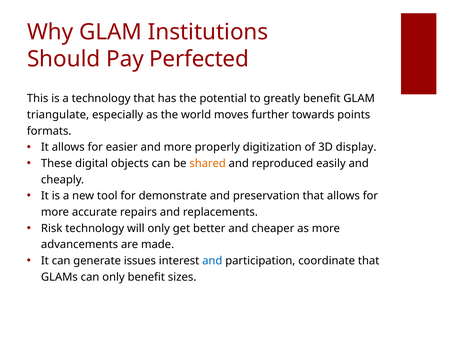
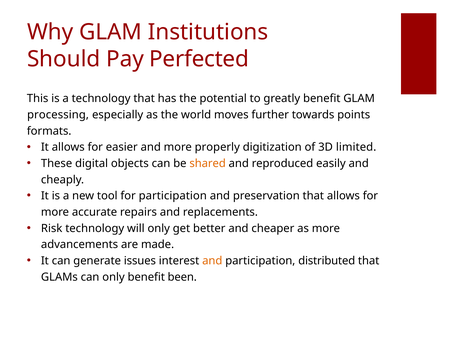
triangulate: triangulate -> processing (58, 115)
display: display -> limited (356, 147)
for demonstrate: demonstrate -> participation (173, 196)
and colour: blue -> orange (212, 260)
coordinate: coordinate -> distributed (327, 260)
sizes: sizes -> been (182, 277)
